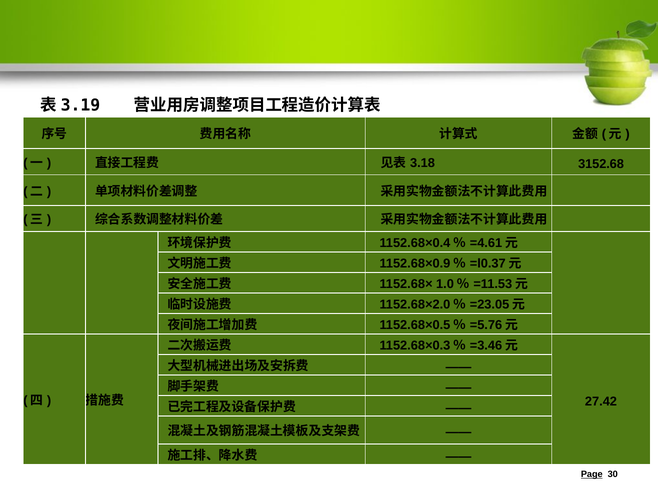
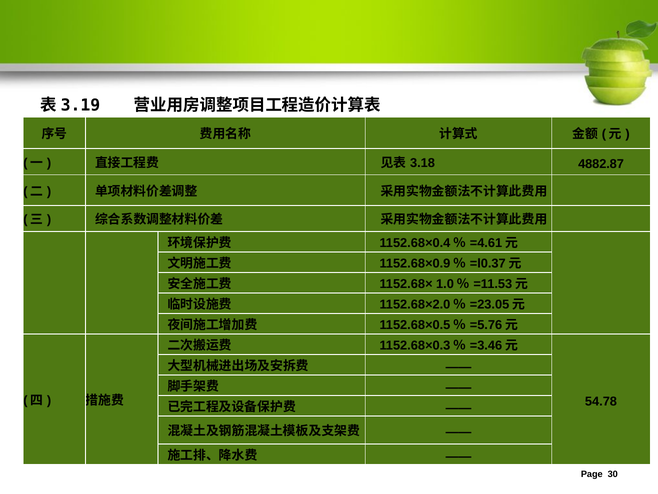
3152.68: 3152.68 -> 4882.87 (601, 164)
27.42: 27.42 -> 54.78 (601, 401)
Page underline: present -> none (592, 474)
